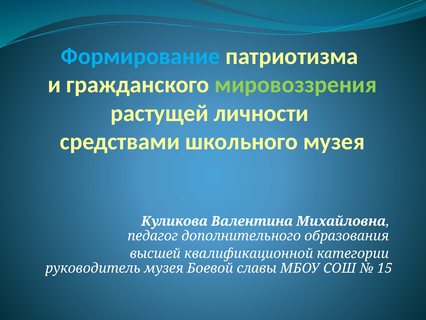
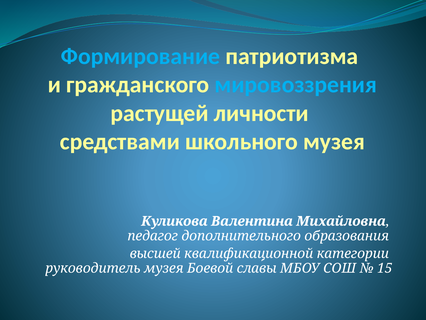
мировоззрения colour: light green -> light blue (296, 85)
